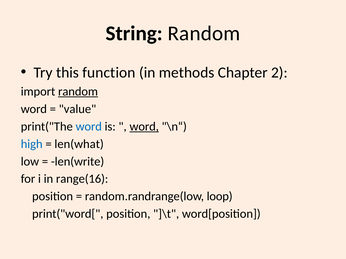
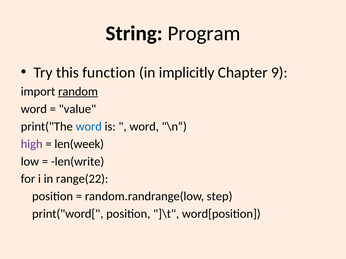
String Random: Random -> Program (204, 33)
methods: methods -> implicitly (187, 73)
2: 2 -> 9 (279, 73)
word underline: present -> none (144, 127)
high colour: blue -> purple (32, 144)
len(what: len(what -> len(week (79, 144)
range(16: range(16 -> range(22 (82, 179)
loop: loop -> step (220, 197)
